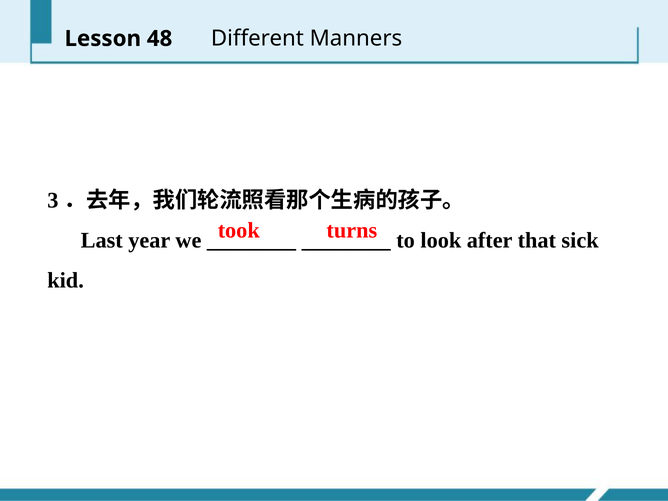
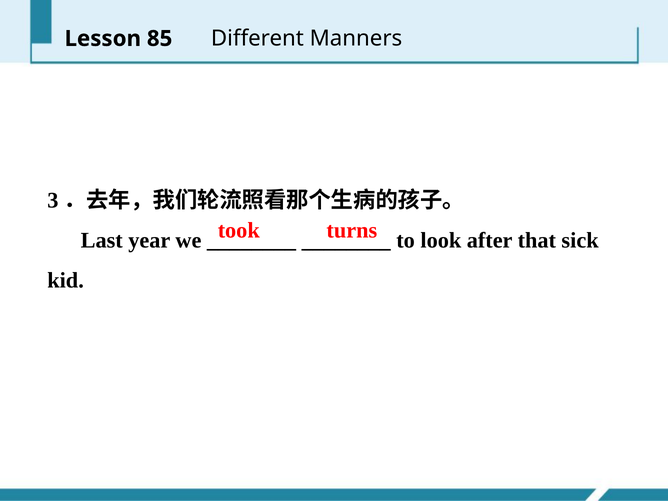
48: 48 -> 85 (160, 39)
